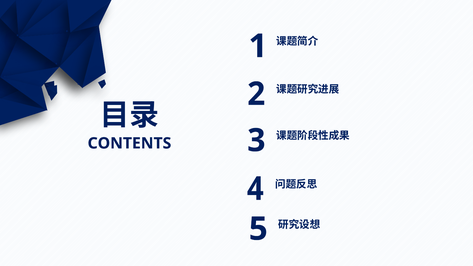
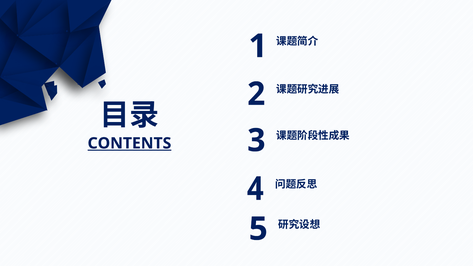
CONTENTS underline: none -> present (129, 143)
